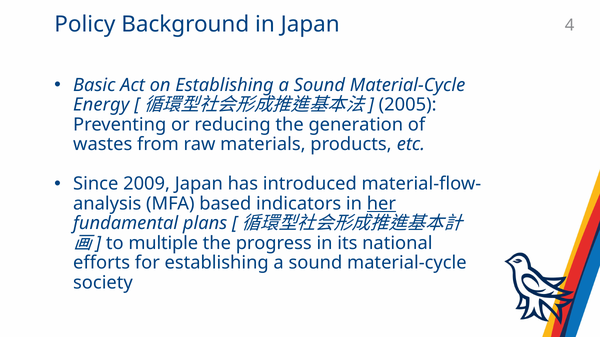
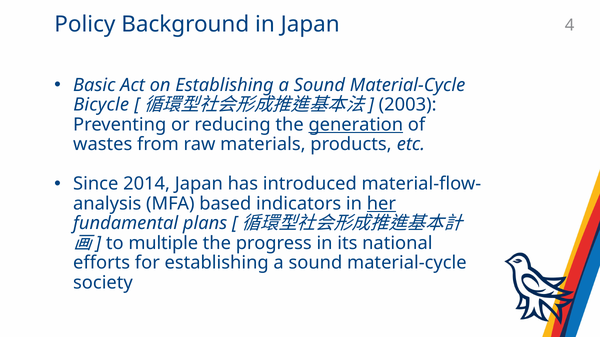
Energy: Energy -> Bicycle (101, 105)
2005: 2005 -> 2003 (408, 105)
generation underline: none -> present (356, 125)
2009: 2009 -> 2014 (147, 184)
